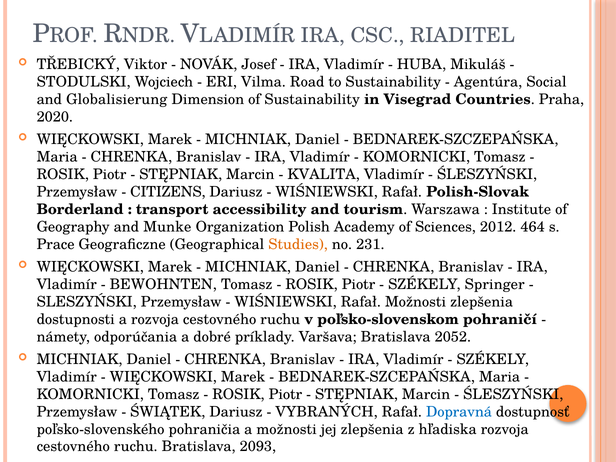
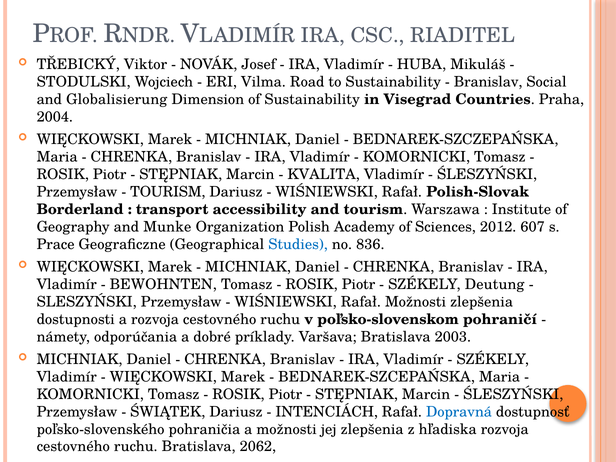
Agentúra: Agentúra -> Branislav (488, 82)
2020: 2020 -> 2004 (55, 117)
CITIZENS: CITIZENS -> TOURISM (168, 192)
464: 464 -> 607 (533, 227)
Studies colour: orange -> blue (298, 244)
231: 231 -> 836 (370, 244)
Springer: Springer -> Deutung (495, 284)
2052: 2052 -> 2003 (453, 337)
VYBRANÝCH: VYBRANÝCH -> INTENCIÁCH (327, 412)
2093: 2093 -> 2062 (258, 447)
